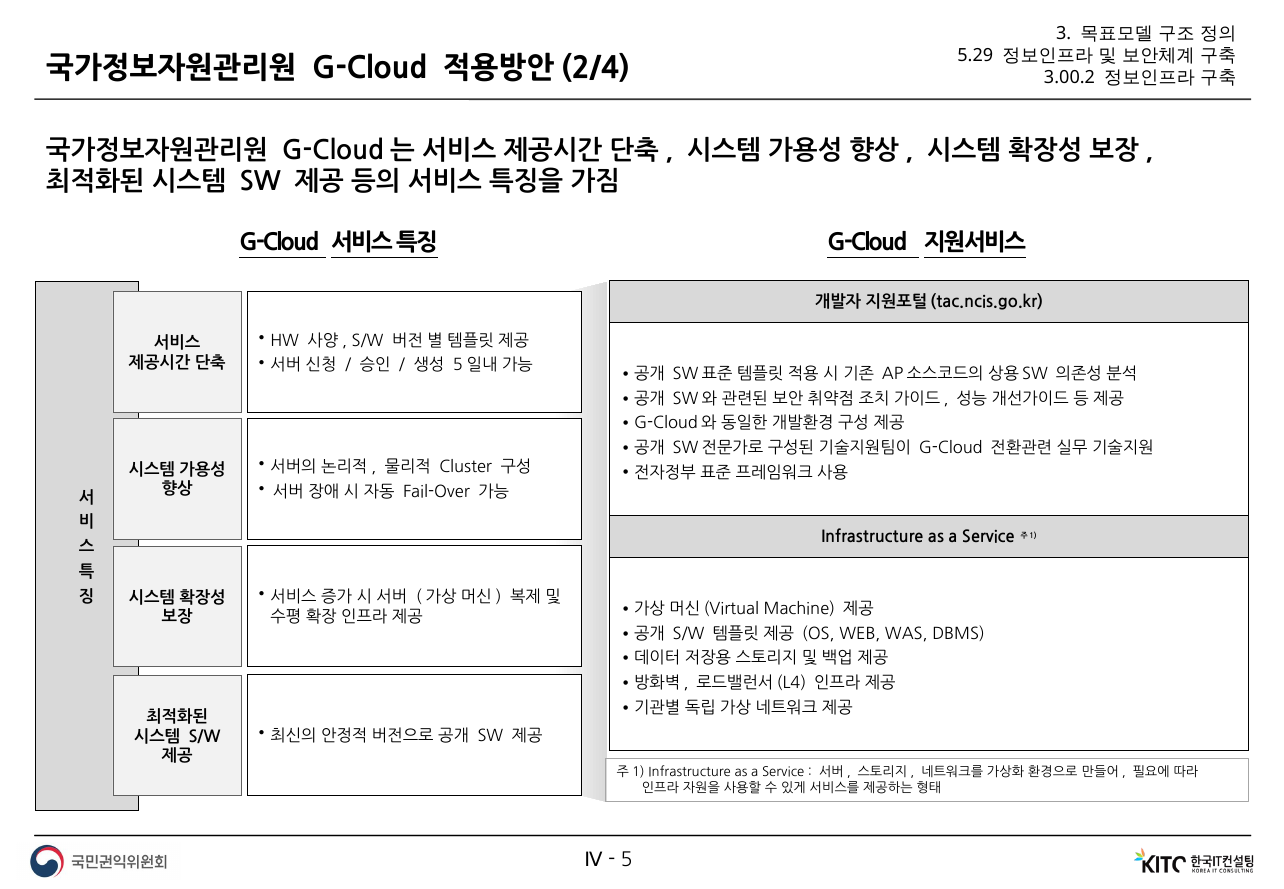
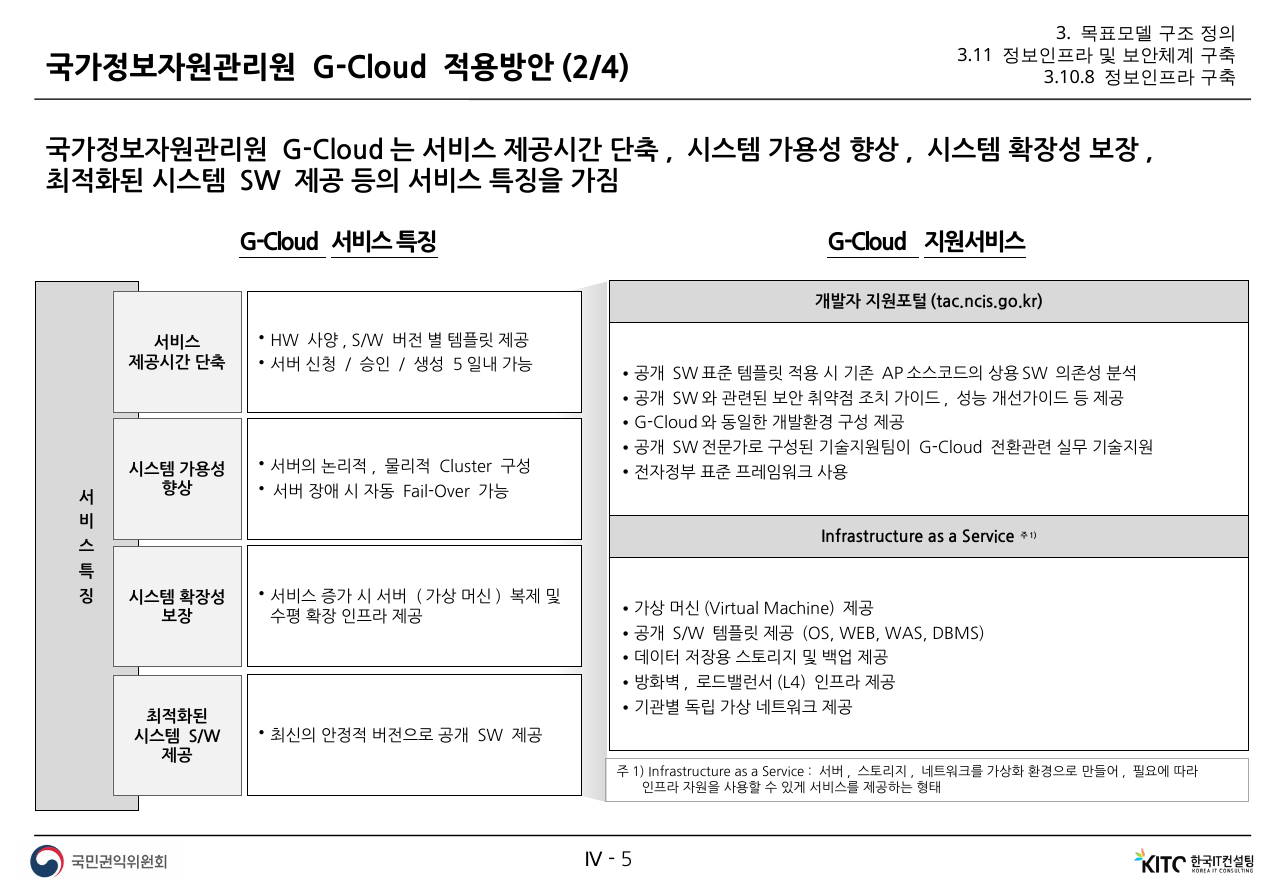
5.29: 5.29 -> 3.11 (975, 55)
3.00.2: 3.00.2 -> 3.10.8 (1070, 77)
